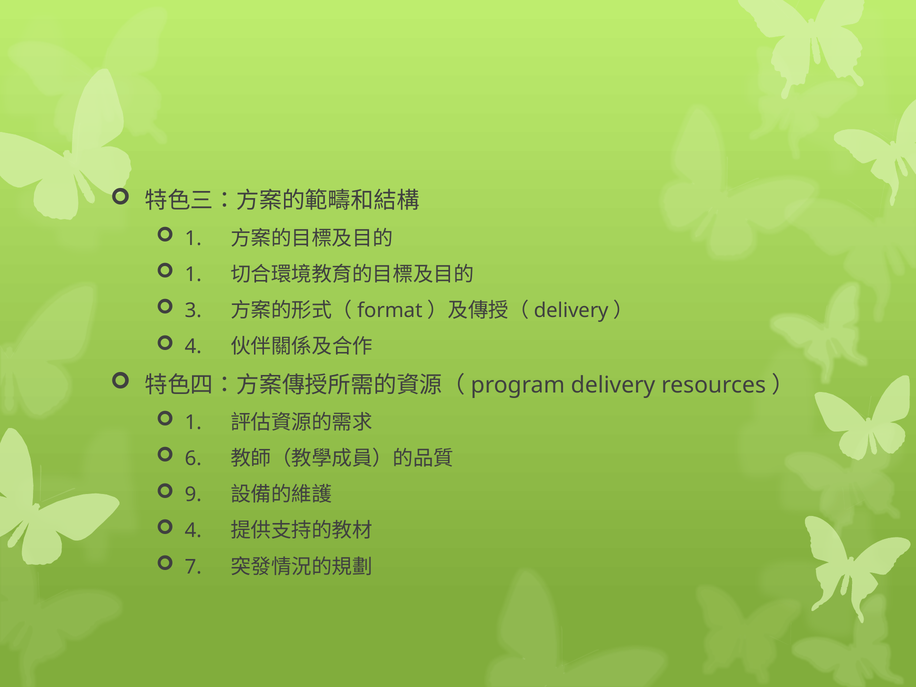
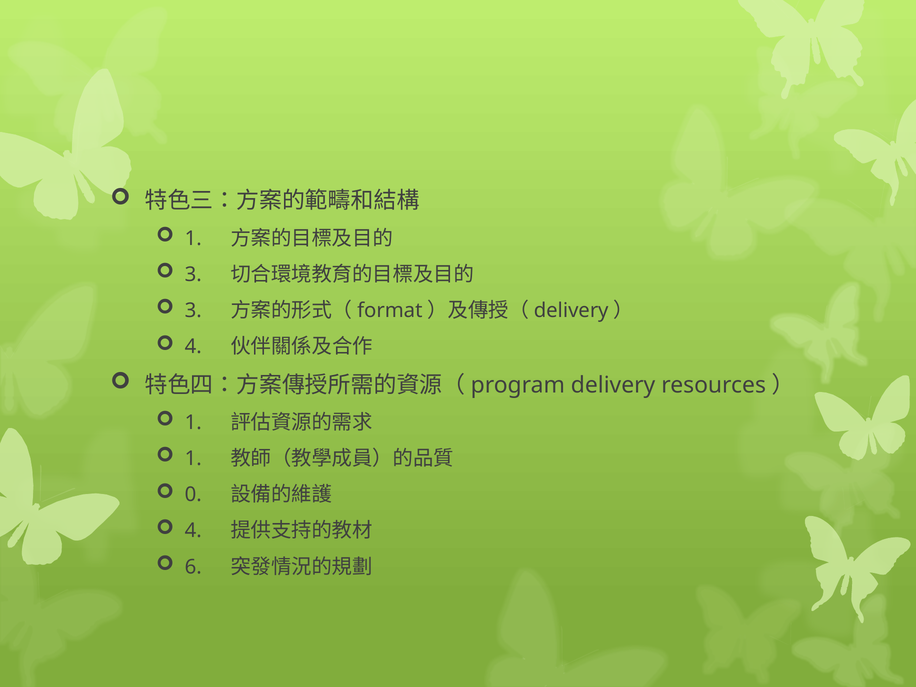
1: 1 -> 3 (193, 274)
6: 6 -> 1 (193, 459)
9: 9 -> 0 (193, 495)
7: 7 -> 6 (193, 567)
